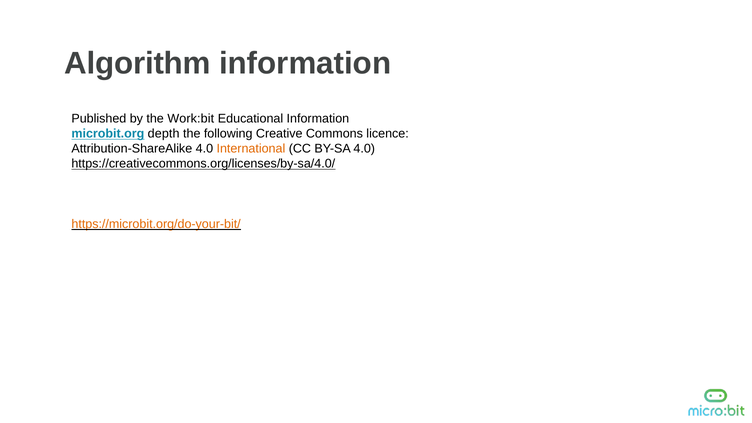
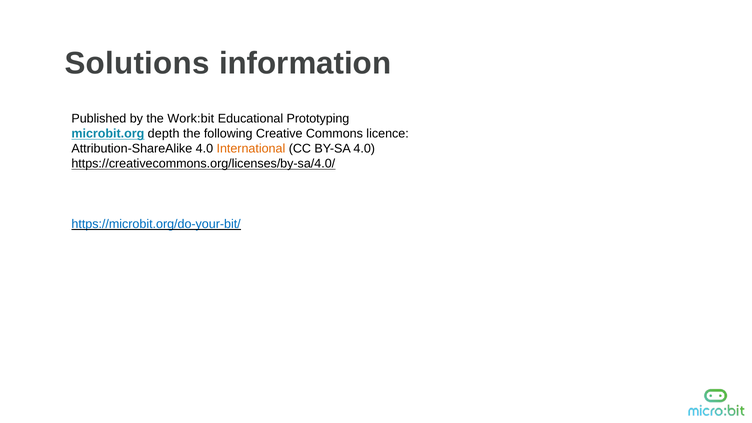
Algorithm: Algorithm -> Solutions (137, 64)
Educational Information: Information -> Prototyping (318, 119)
https://microbit.org/do-your-bit/ colour: orange -> blue (156, 224)
